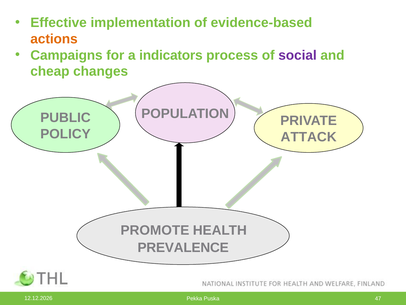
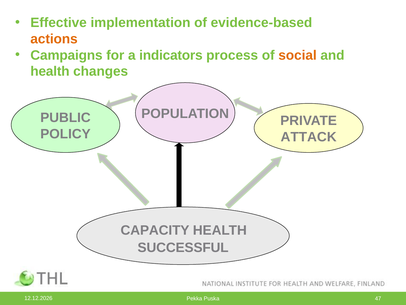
social colour: purple -> orange (298, 55)
cheap: cheap -> health (50, 71)
PROMOTE: PROMOTE -> CAPACITY (155, 230)
PREVALENCE: PREVALENCE -> SUCCESSFUL (183, 247)
